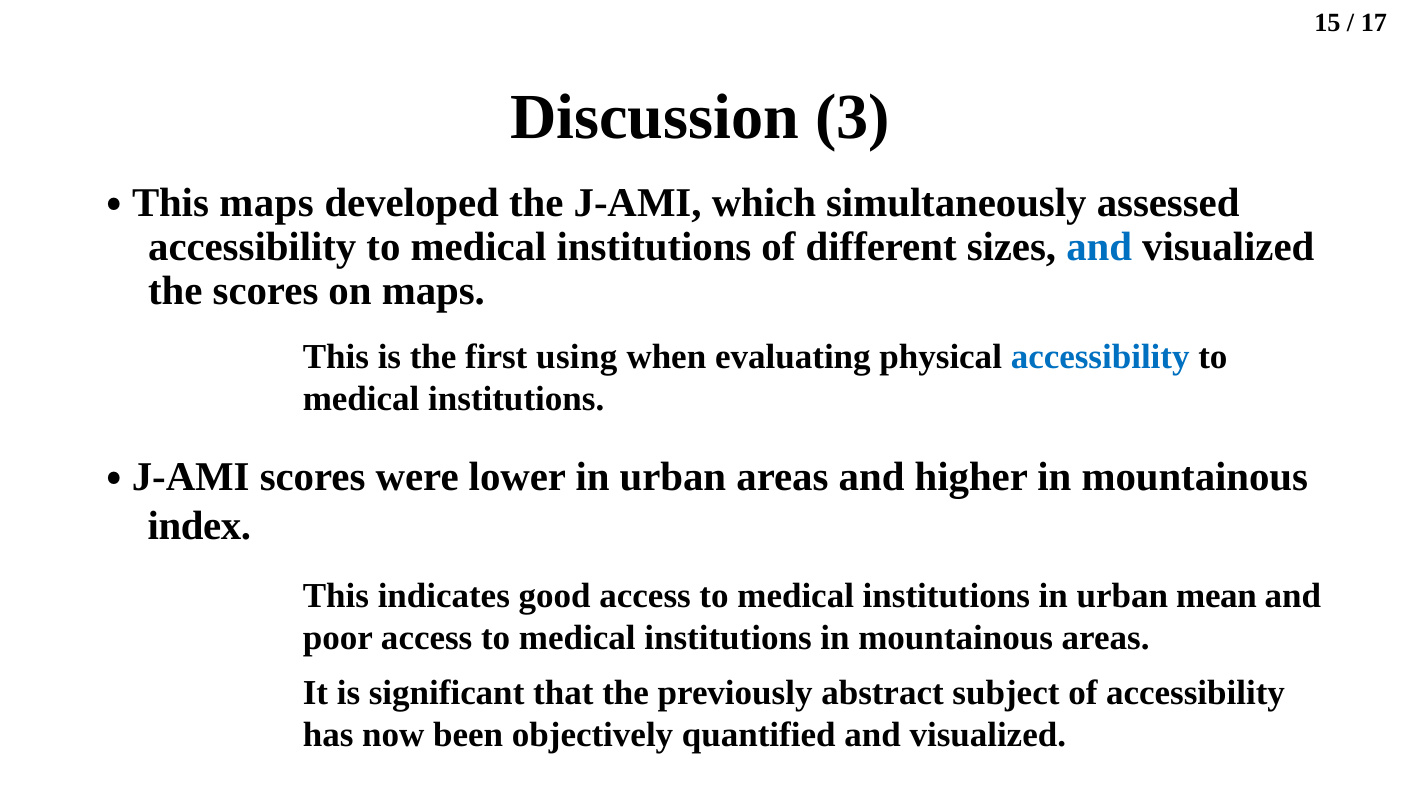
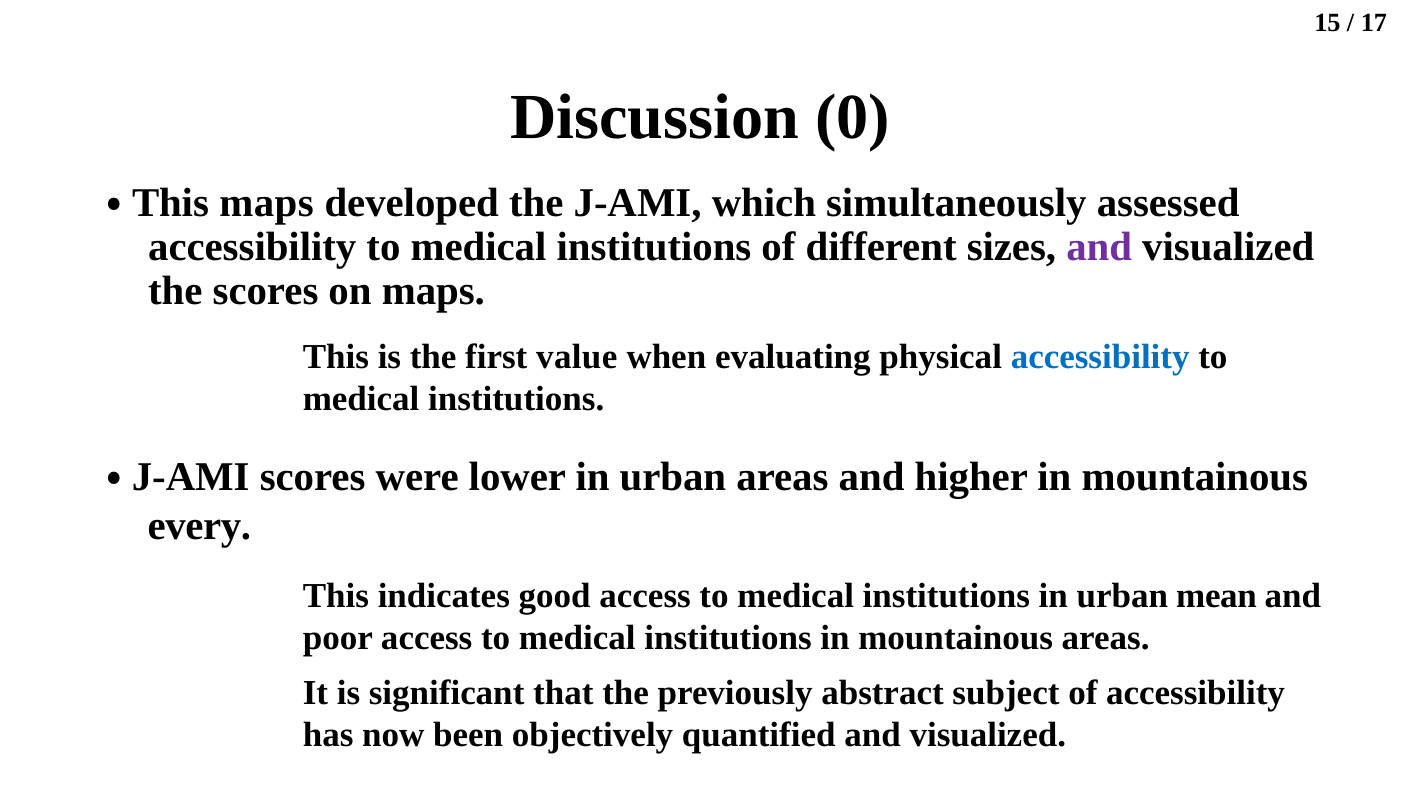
3: 3 -> 0 (853, 118)
and colour: blue -> purple (1099, 247)
using: using -> value (577, 357)
index: index -> every (199, 526)
